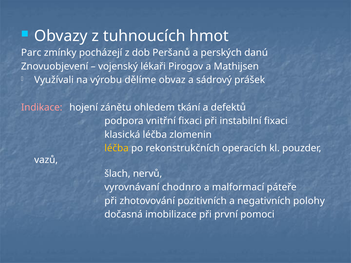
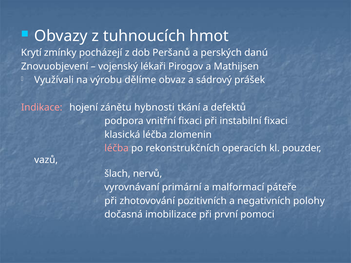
Parc: Parc -> Krytí (31, 53)
ohledem: ohledem -> hybnosti (154, 107)
léčba colour: yellow -> pink (117, 148)
chodnro: chodnro -> primární (182, 187)
